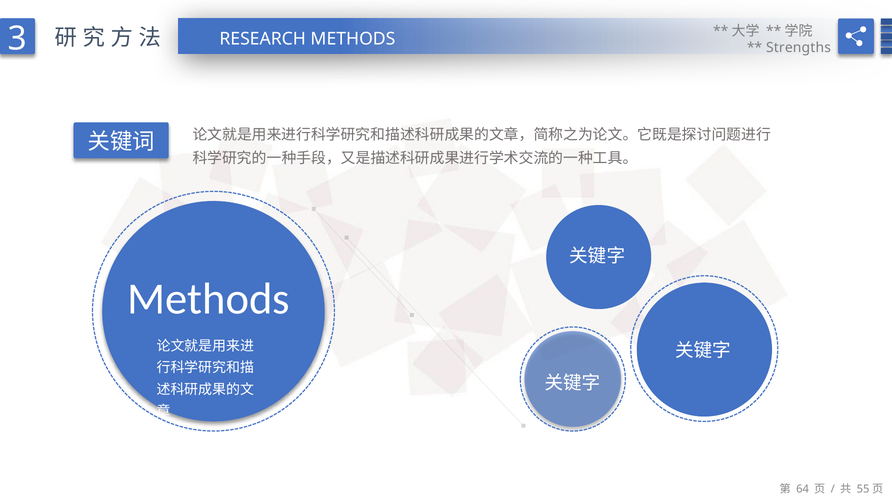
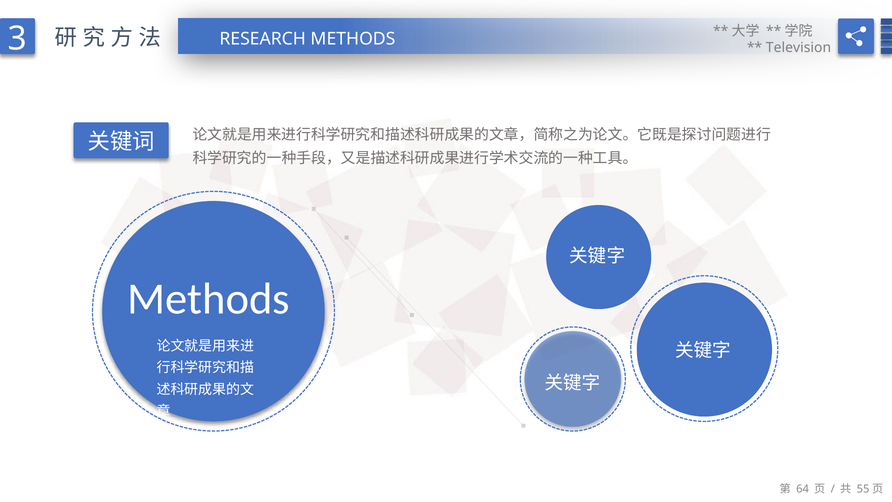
Strengths: Strengths -> Television (799, 48)
